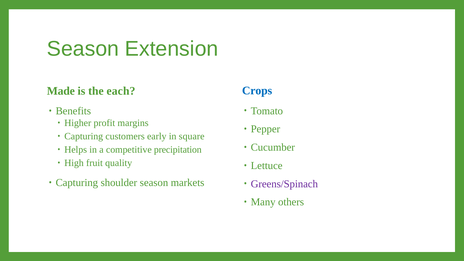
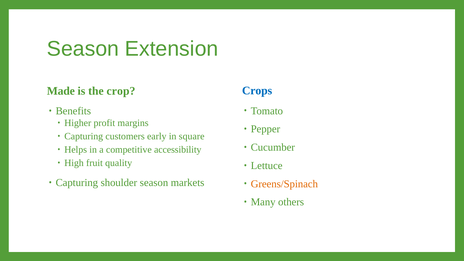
each: each -> crop (121, 91)
precipitation: precipitation -> accessibility (178, 150)
Greens/Spinach colour: purple -> orange (284, 184)
